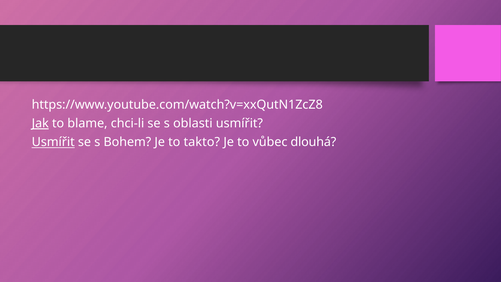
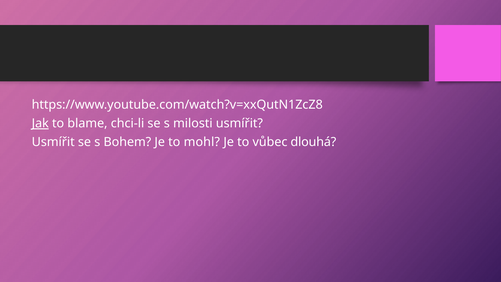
oblasti: oblasti -> milosti (193, 123)
Usmířit underline: present -> none (53, 142)
takto: takto -> mohl (202, 142)
